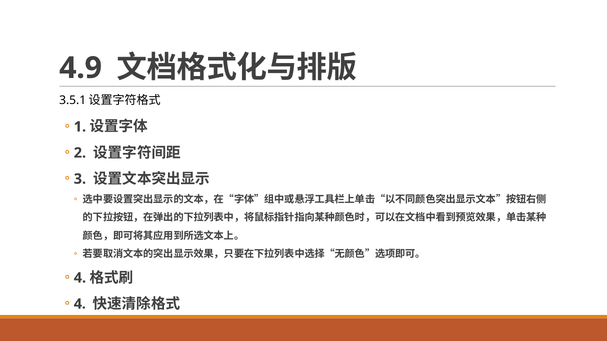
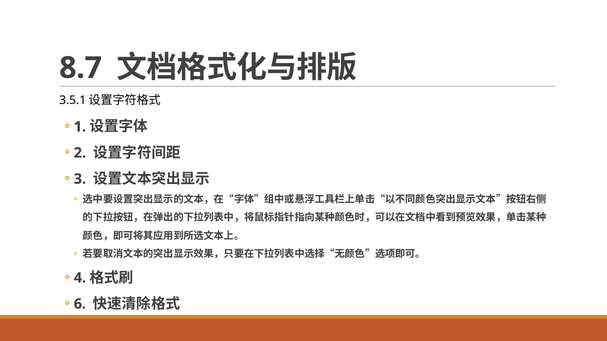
4.9: 4.9 -> 8.7 (81, 68)
4: 4 -> 6 (78, 304)
